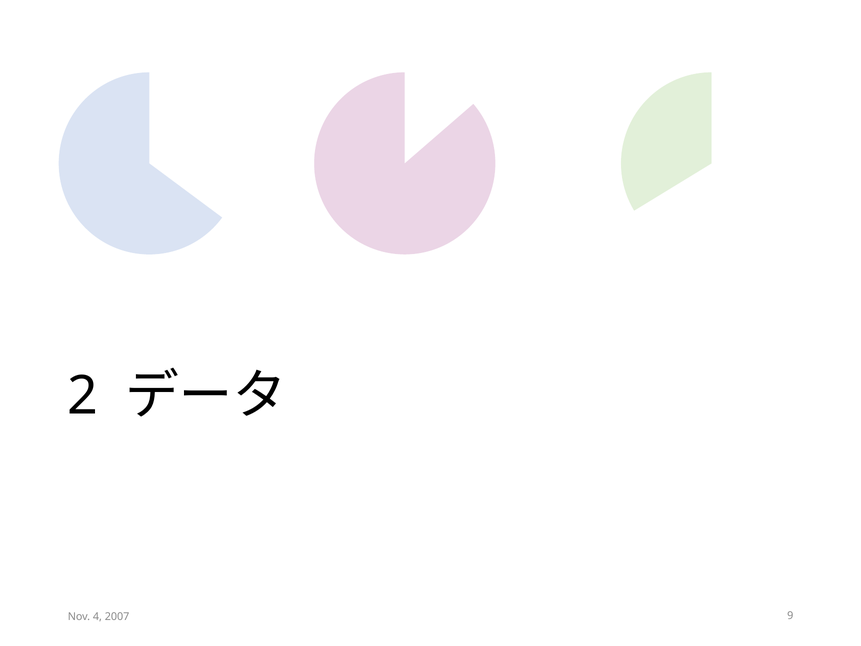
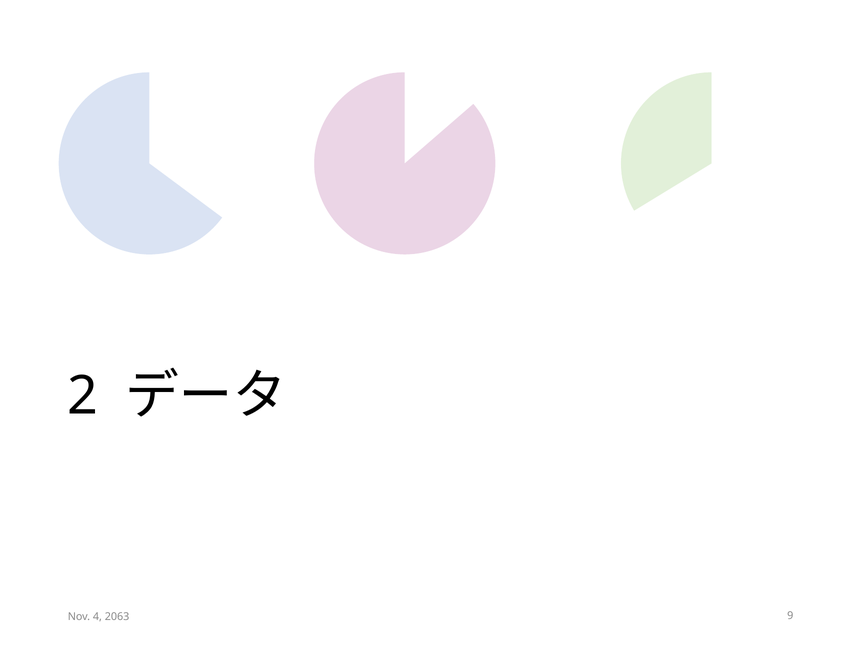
2007: 2007 -> 2063 (117, 616)
